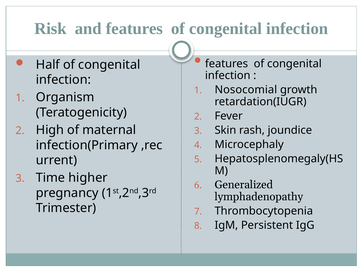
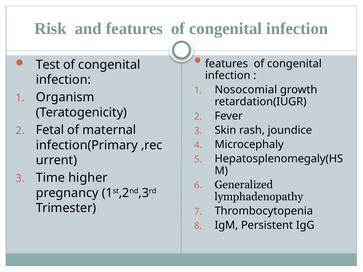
Half: Half -> Test (48, 65)
High: High -> Fetal (50, 130)
